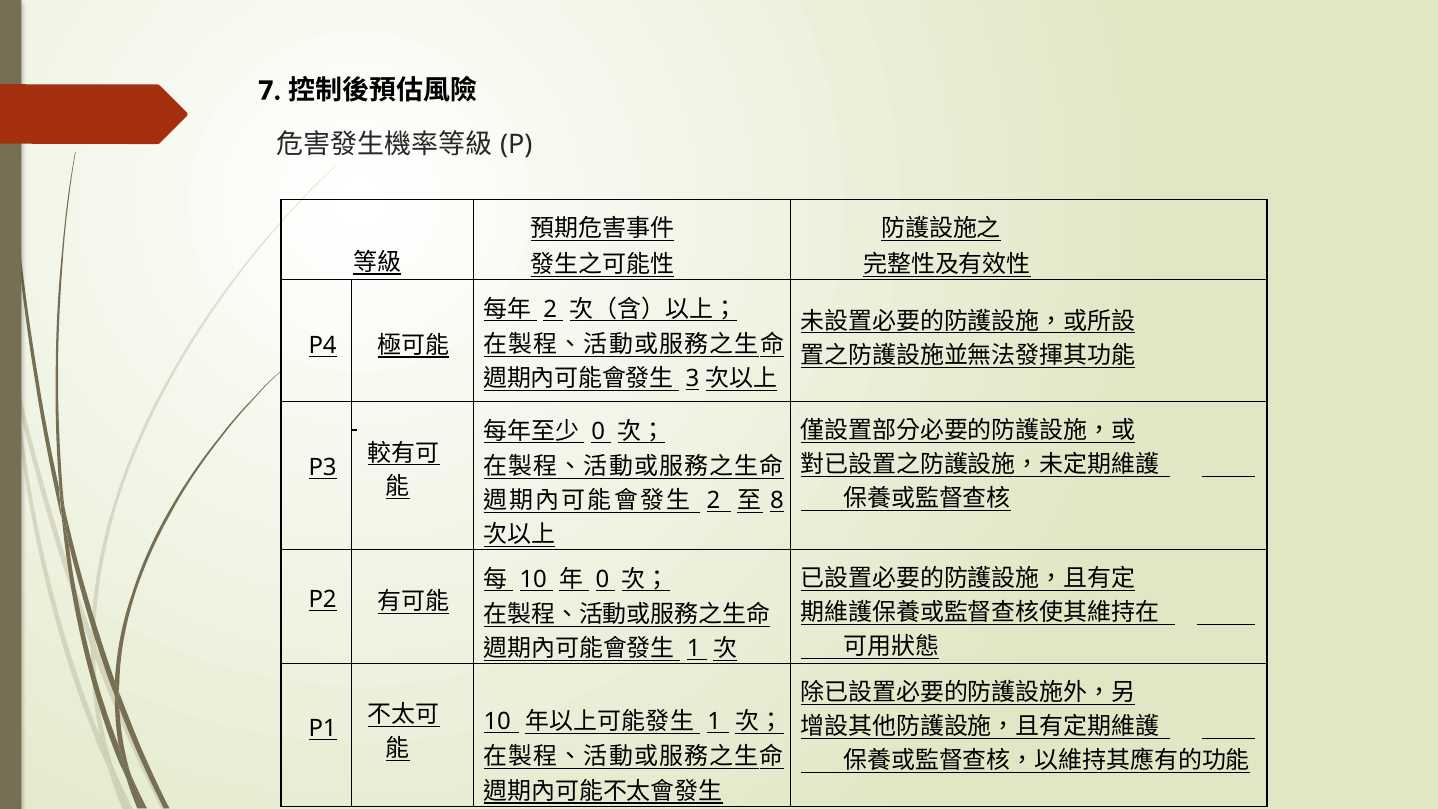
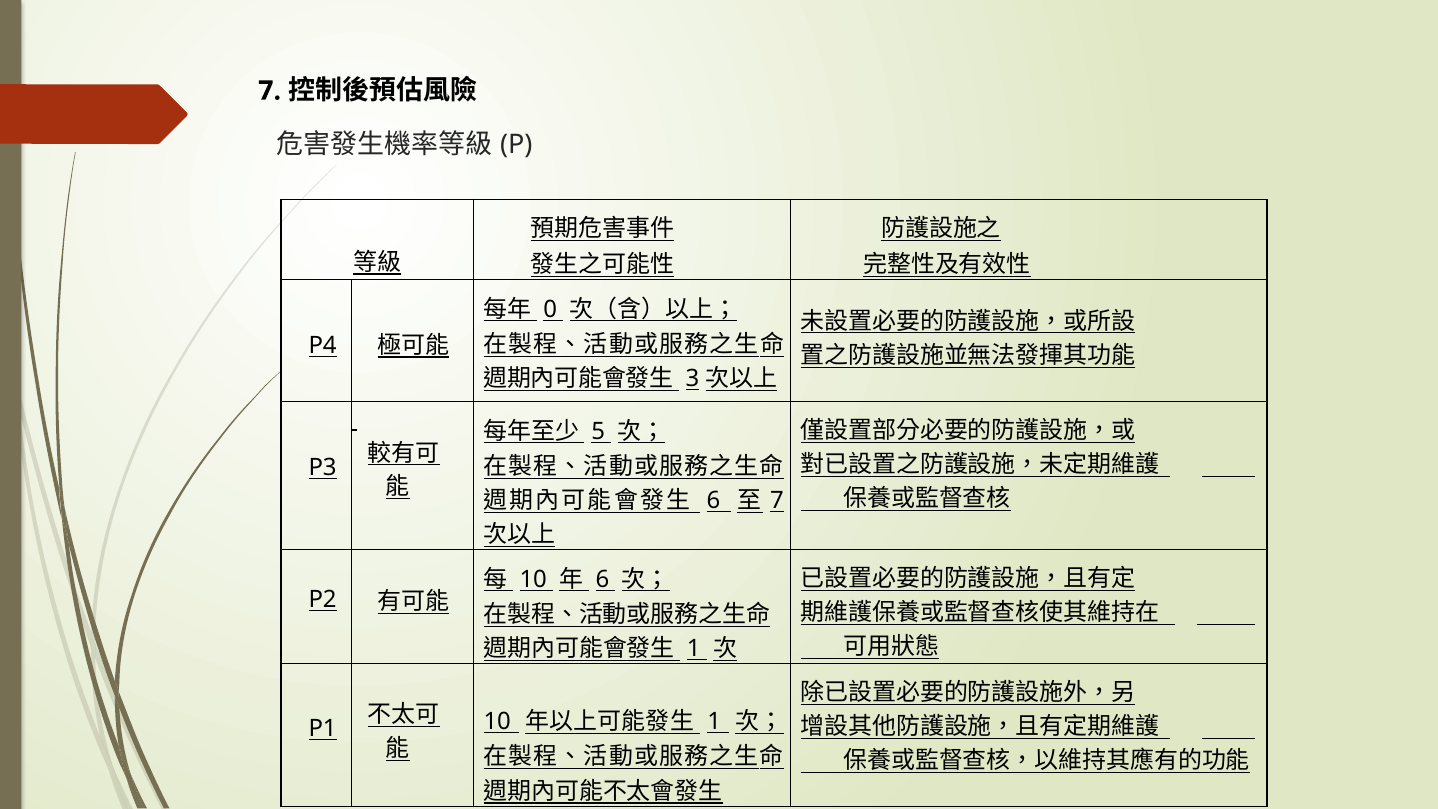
2: 2 -> 0 (550, 309)
0: 0 -> 5 (598, 431)
2: 2 -> 6 (713, 501)
8: 8 -> 7 (777, 501)
0: 0 -> 6 (602, 579)
